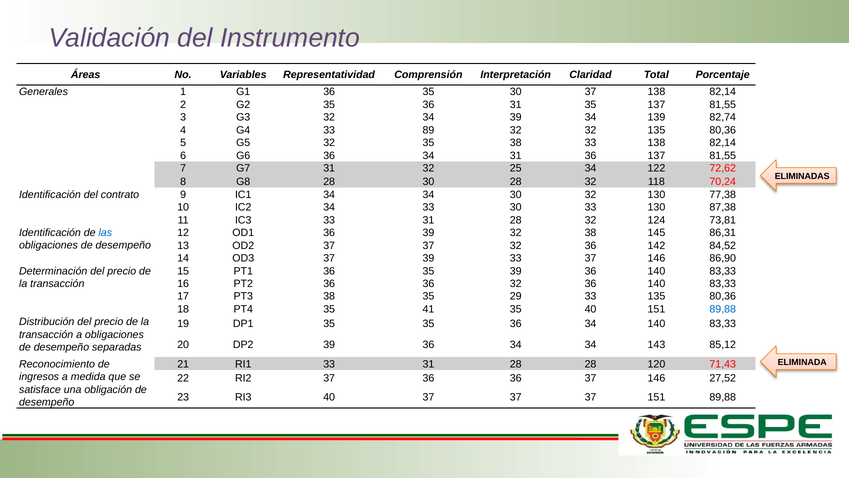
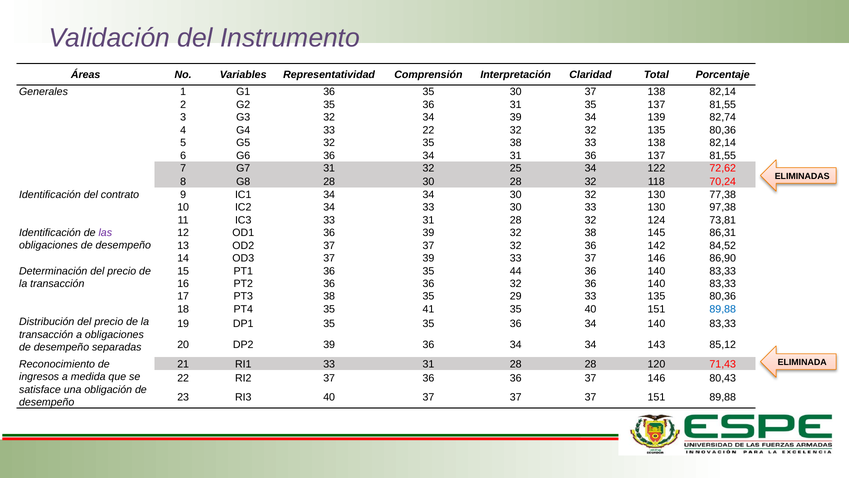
33 89: 89 -> 22 (428, 130)
87,38: 87,38 -> 97,38 (723, 207)
las colour: blue -> purple (105, 233)
35 39: 39 -> 44 (516, 271)
27,52: 27,52 -> 80,43 (723, 378)
